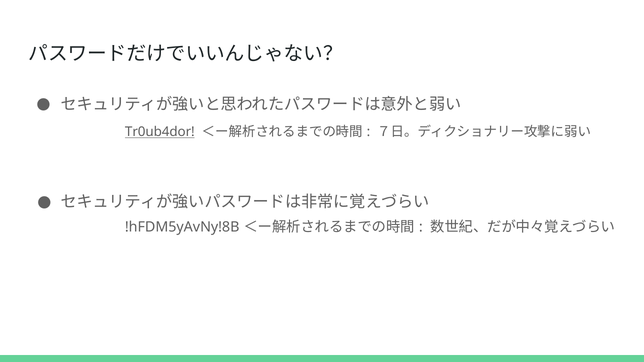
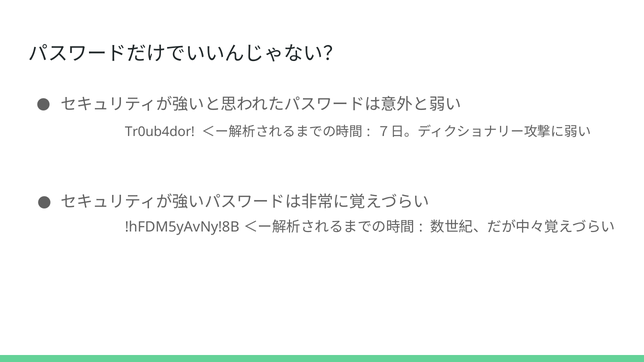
Tr0ub4dor underline: present -> none (160, 132)
